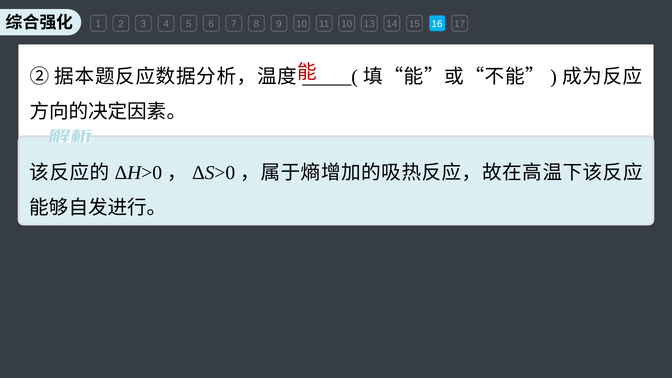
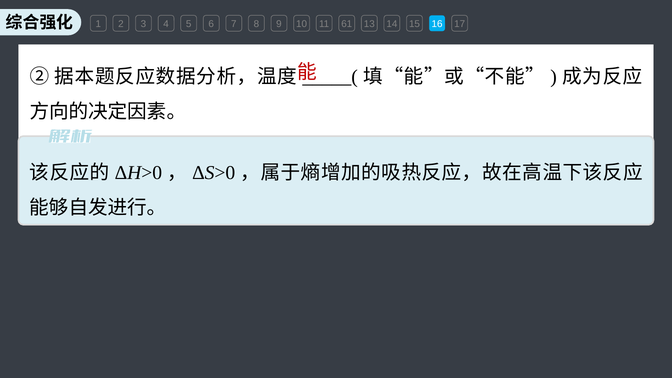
11 10: 10 -> 61 (347, 24)
